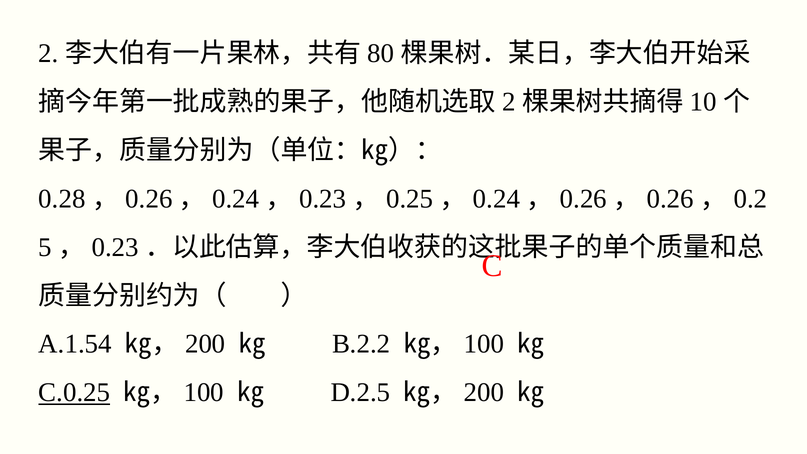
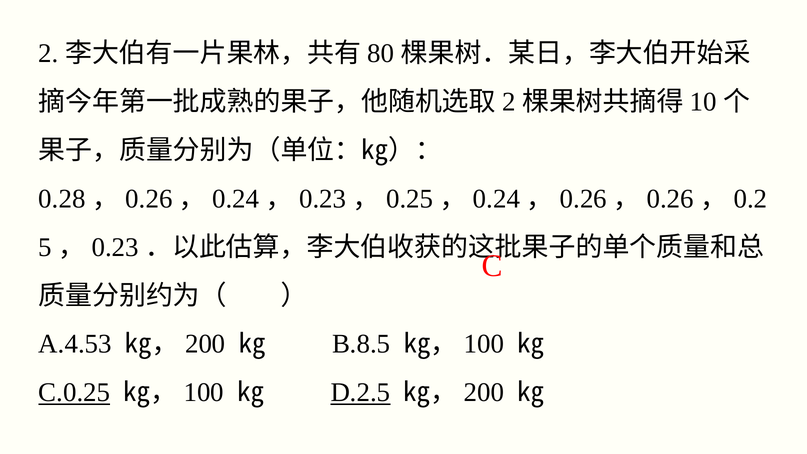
A.1.54: A.1.54 -> A.4.53 (75, 344)
B.2.2: B.2.2 -> B.8.5 (361, 344)
D.2.5 underline: none -> present (360, 392)
